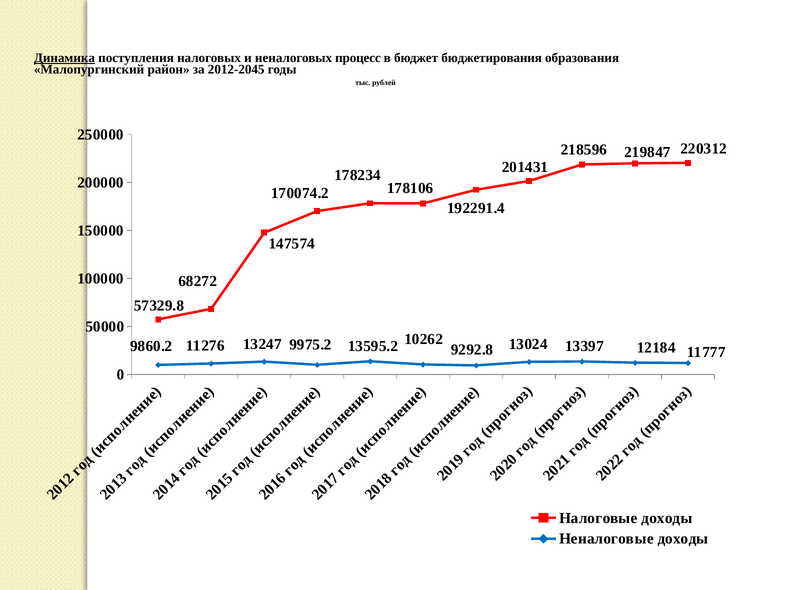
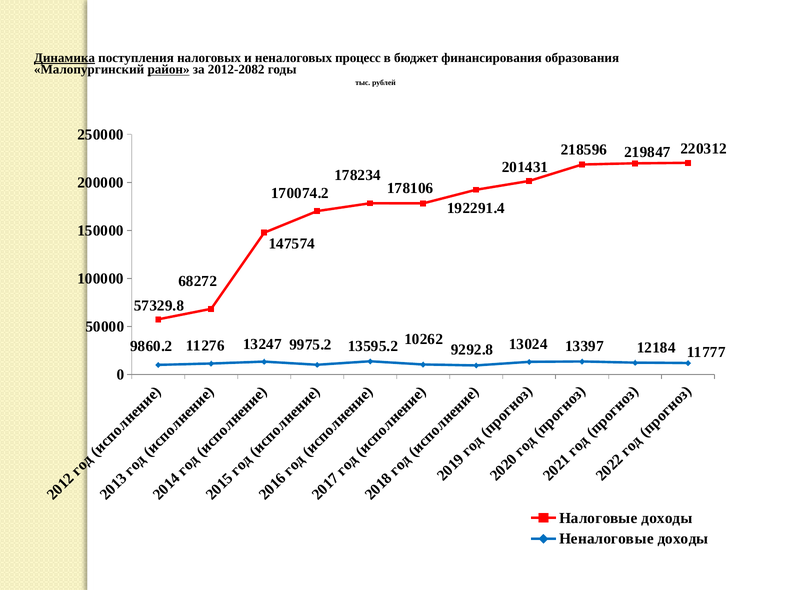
бюджетирования: бюджетирования -> финансирования (492, 58)
район underline: none -> present (169, 70)
2012-2045: 2012-2045 -> 2012-2082 (236, 70)
